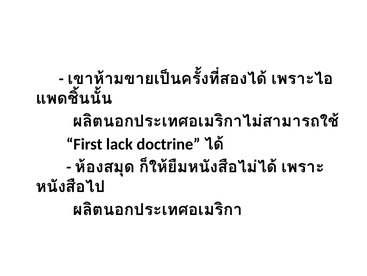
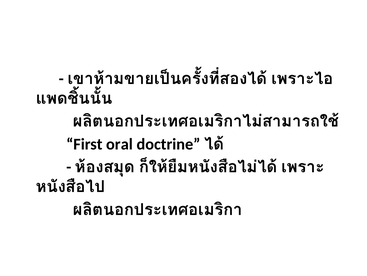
lack: lack -> oral (120, 144)
